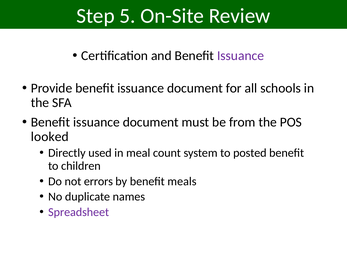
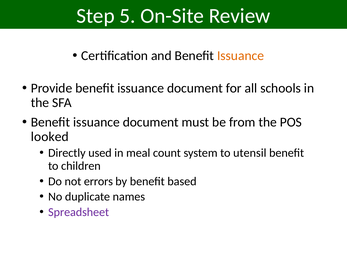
Issuance colour: purple -> orange (241, 56)
posted: posted -> utensil (250, 153)
meals: meals -> based (182, 181)
